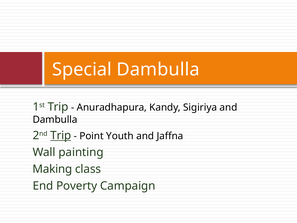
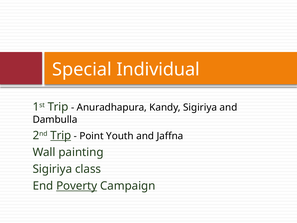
Special Dambulla: Dambulla -> Individual (158, 69)
Making: Making -> Sigiriya (52, 169)
Poverty underline: none -> present (77, 186)
